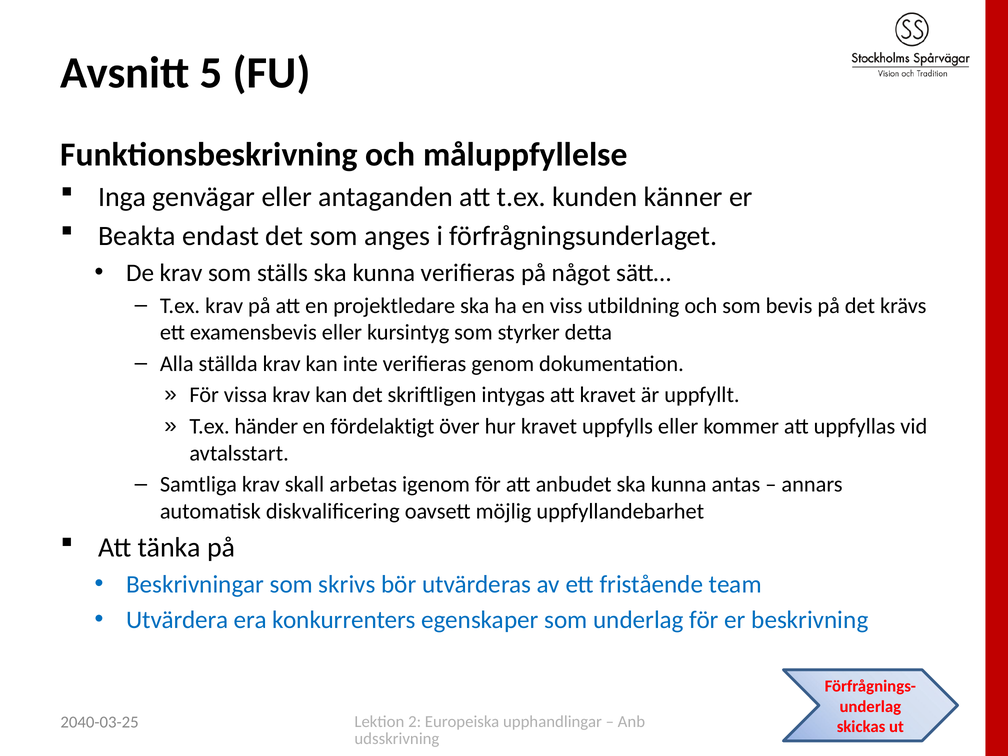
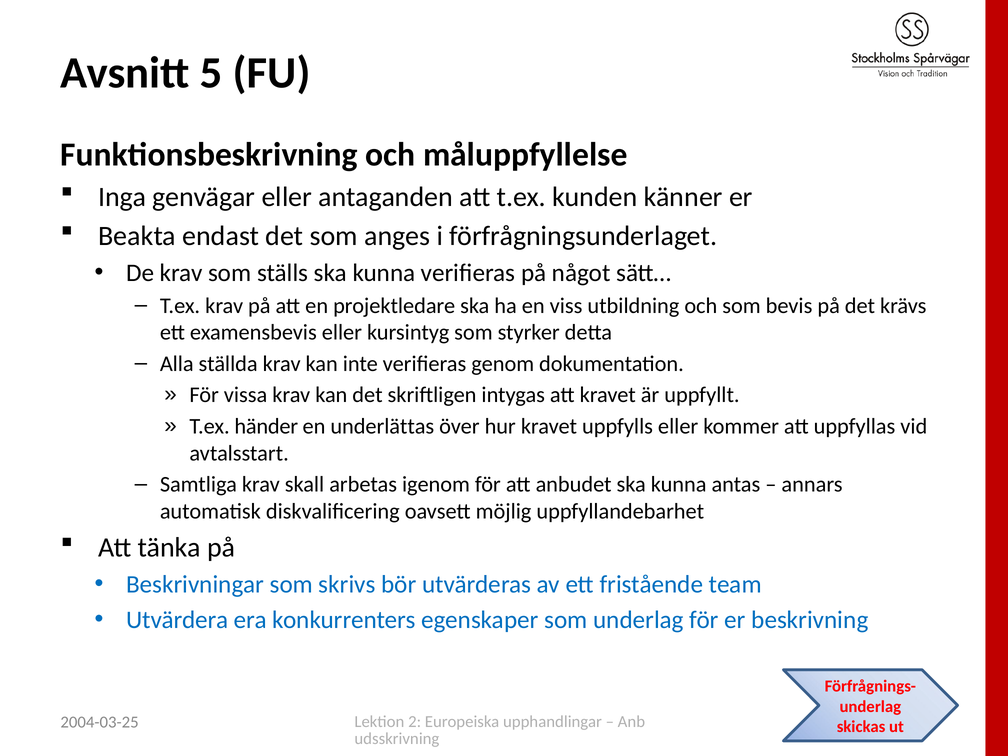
fördelaktigt: fördelaktigt -> underlättas (382, 426)
2040-03-25: 2040-03-25 -> 2004-03-25 (100, 722)
